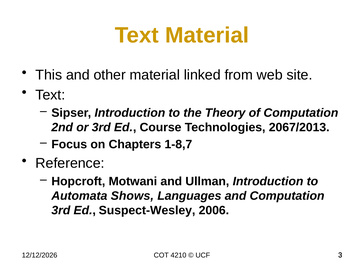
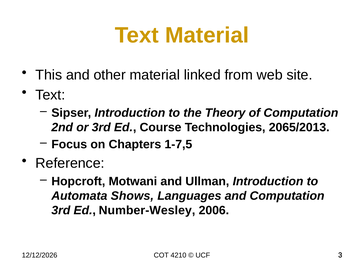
2067/2013: 2067/2013 -> 2065/2013 (299, 127)
1-8,7: 1-8,7 -> 1-7,5 (178, 144)
Suspect-Wesley: Suspect-Wesley -> Number-Wesley (147, 210)
